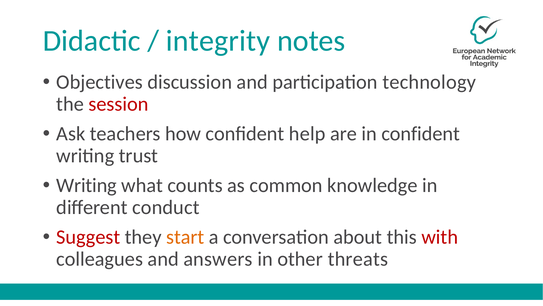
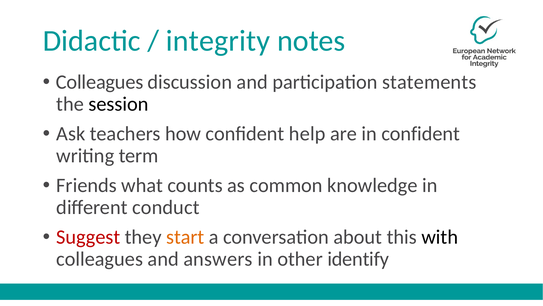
Objectives: Objectives -> Colleagues (100, 82)
technology: technology -> statements (429, 82)
session colour: red -> black (119, 104)
trust: trust -> term (139, 155)
Writing: Writing -> Friends (87, 185)
with colour: red -> black (440, 237)
threats: threats -> identify (358, 259)
